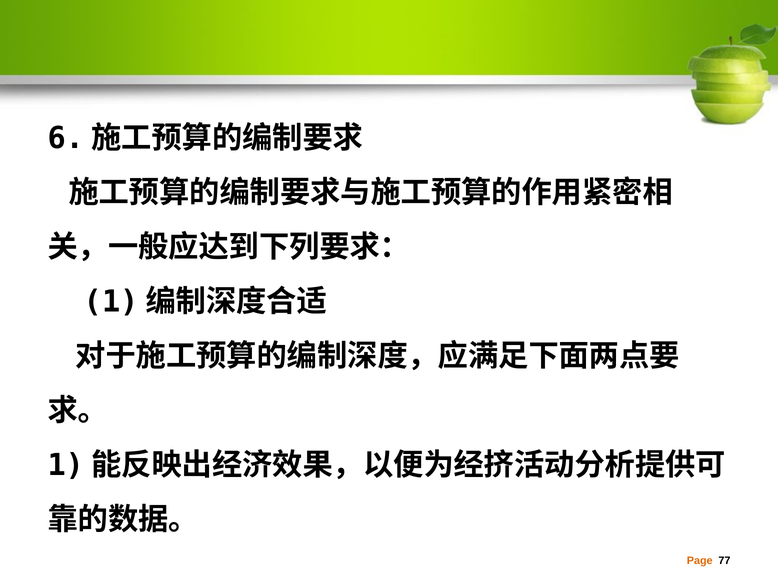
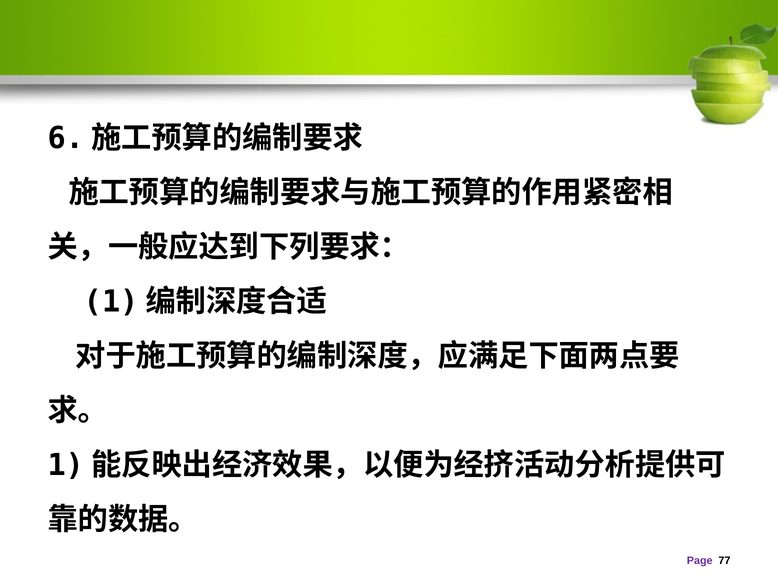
Page colour: orange -> purple (700, 560)
